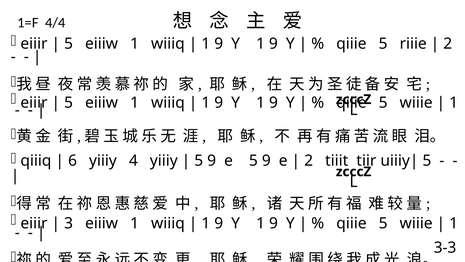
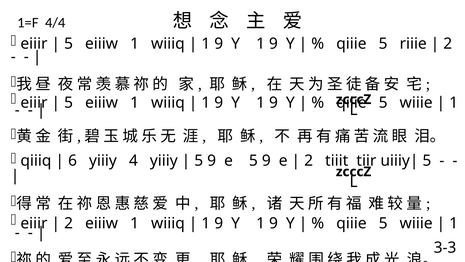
3: 3 -> 2 (69, 223)
